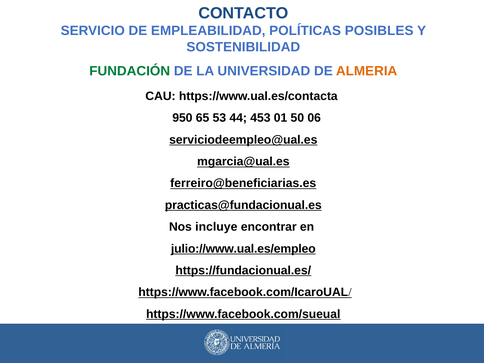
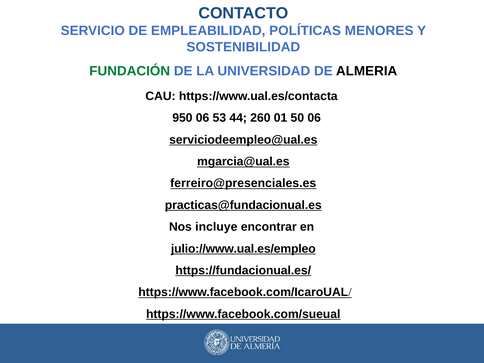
POSIBLES: POSIBLES -> MENORES (379, 31)
ALMERIA colour: orange -> black (367, 71)
950 65: 65 -> 06 (203, 118)
453: 453 -> 260 (260, 118)
ferreiro@beneficiarias.es: ferreiro@beneficiarias.es -> ferreiro@presenciales.es (243, 183)
